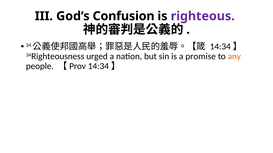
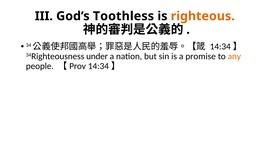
Confusion: Confusion -> Toothless (123, 16)
righteous colour: purple -> orange (203, 16)
urged: urged -> under (97, 57)
